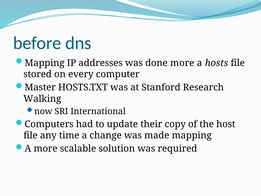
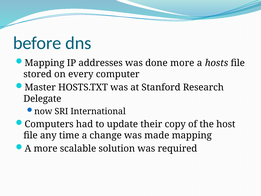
Walking: Walking -> Delegate (42, 99)
